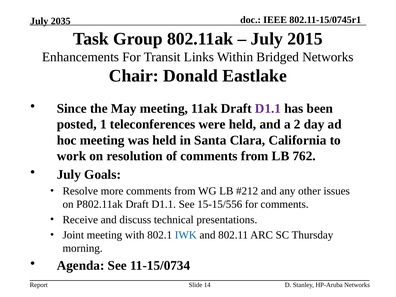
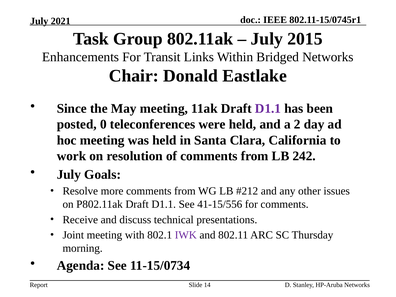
2035: 2035 -> 2021 (61, 21)
1: 1 -> 0 (103, 124)
762: 762 -> 242 (304, 156)
15-15/556: 15-15/556 -> 41-15/556 (220, 204)
IWK colour: blue -> purple (186, 235)
